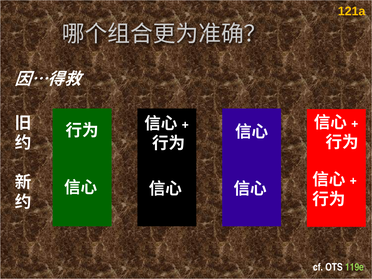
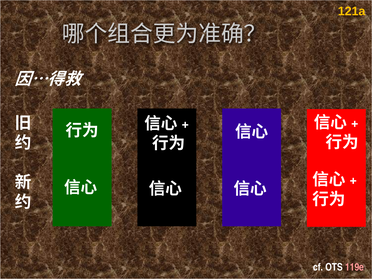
119e colour: light green -> pink (355, 267)
